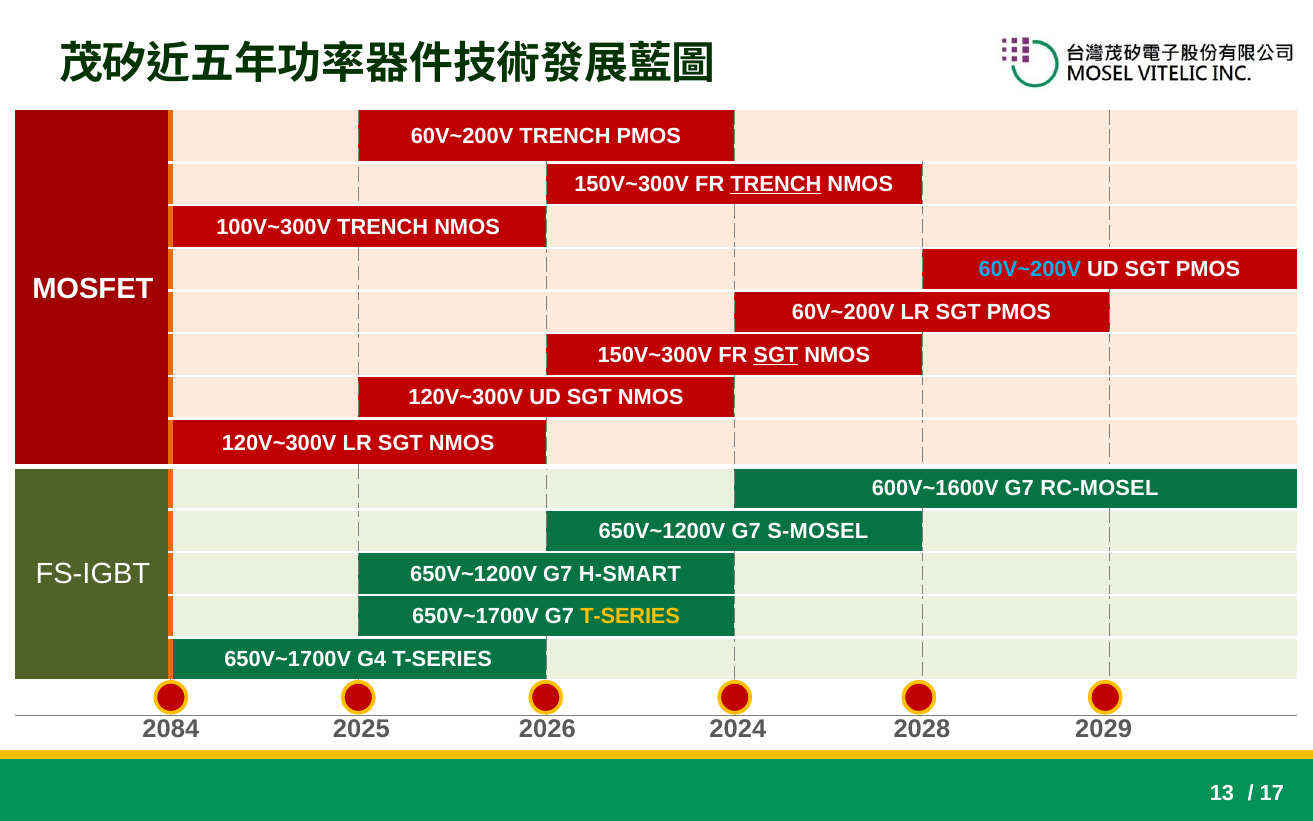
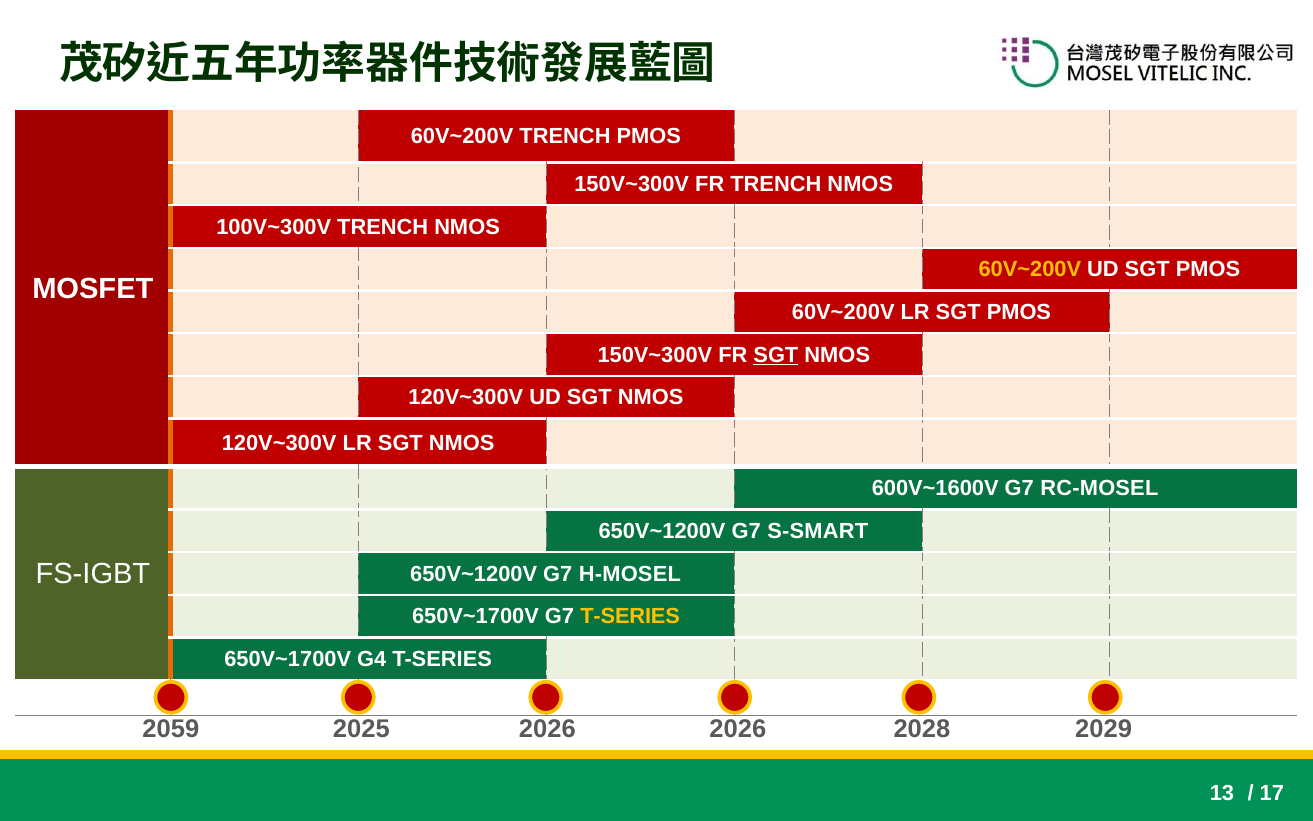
TRENCH underline: present -> none (776, 184)
60V~200V colour: light blue -> yellow (1030, 270)
S-MOSEL: S-MOSEL -> S-SMART (818, 531)
H-SMART: H-SMART -> H-MOSEL (630, 574)
2084: 2084 -> 2059 (171, 728)
2026 2024: 2024 -> 2026 (738, 728)
